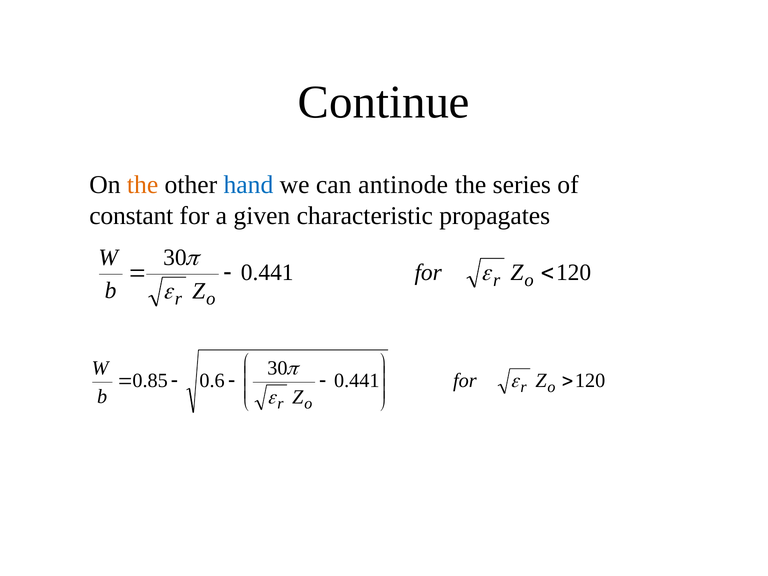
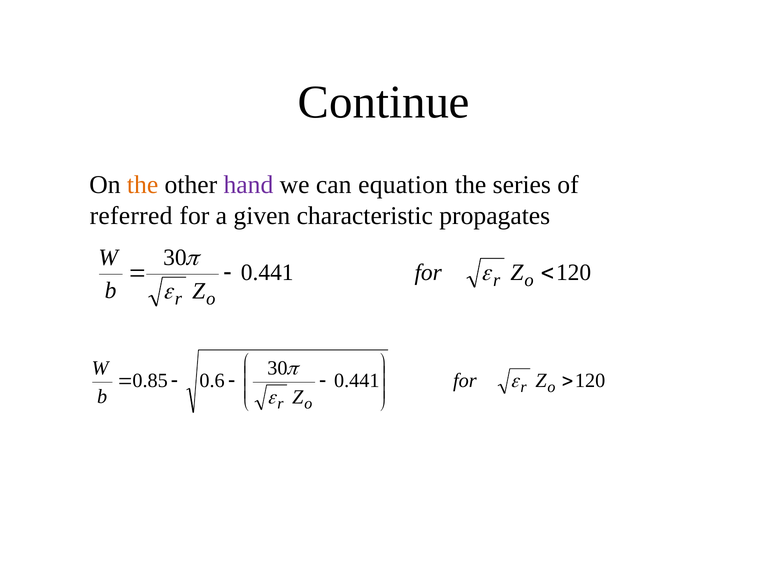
hand colour: blue -> purple (248, 185)
antinode: antinode -> equation (403, 185)
constant: constant -> referred (131, 216)
